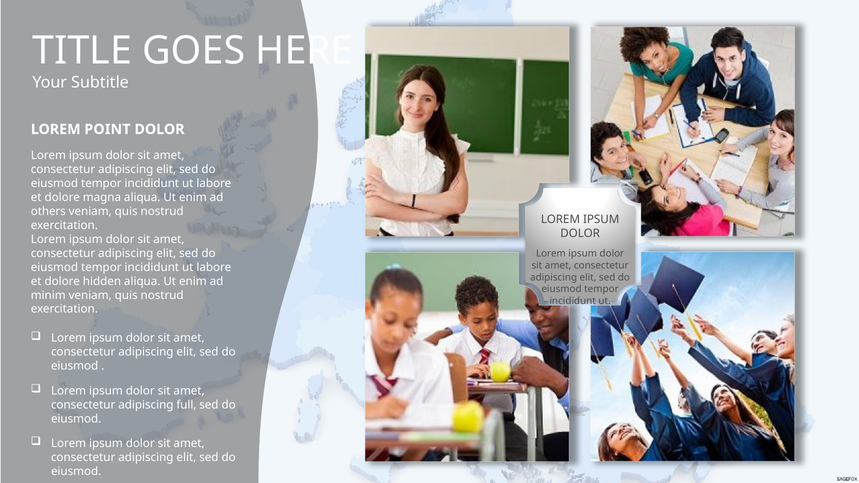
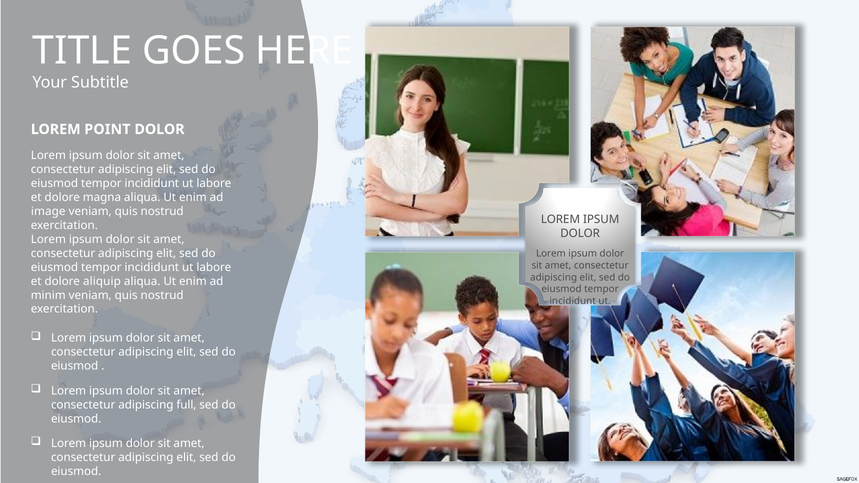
others: others -> image (48, 211)
hidden: hidden -> aliquip (102, 281)
